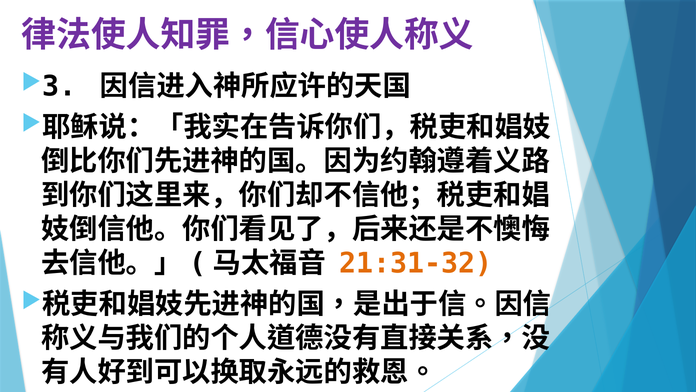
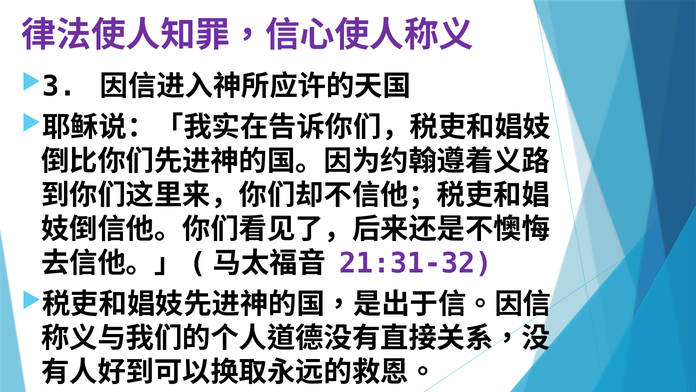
21:31-32 colour: orange -> purple (416, 263)
